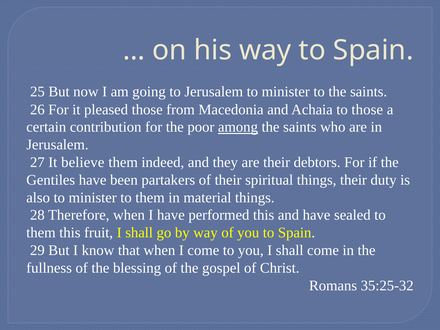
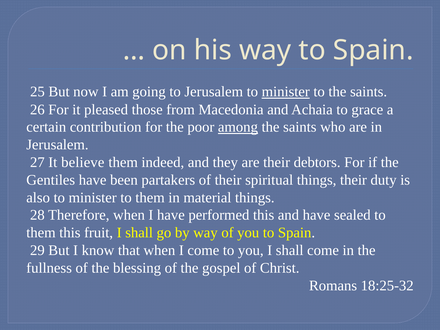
minister underline: none -> present (286, 92)
to those: those -> grace (367, 110)
35:25-32: 35:25-32 -> 18:25-32 (387, 286)
